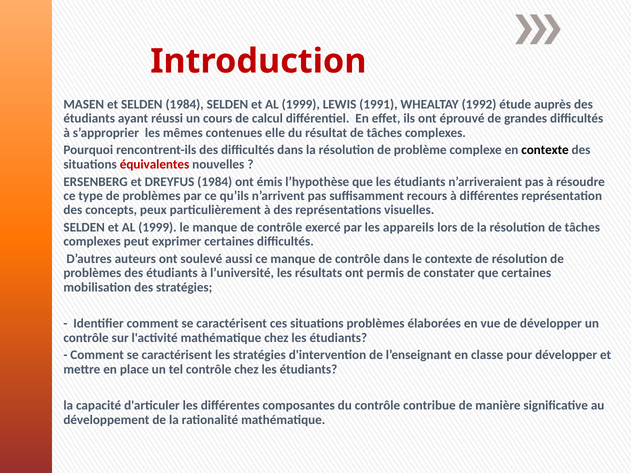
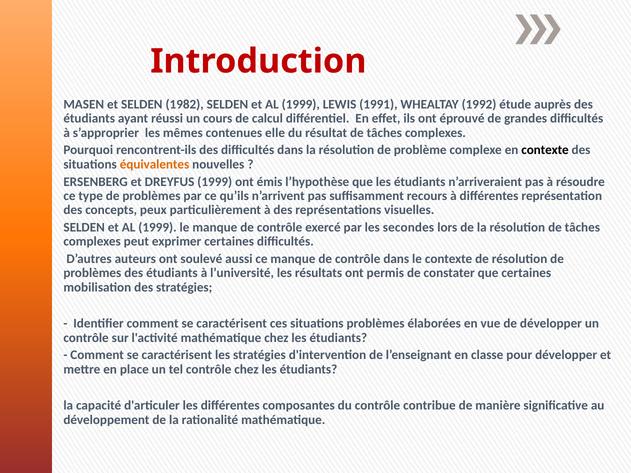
SELDEN 1984: 1984 -> 1982 (185, 104)
équivalentes colour: red -> orange (155, 164)
DREYFUS 1984: 1984 -> 1999 (215, 182)
appareils: appareils -> secondes (408, 228)
